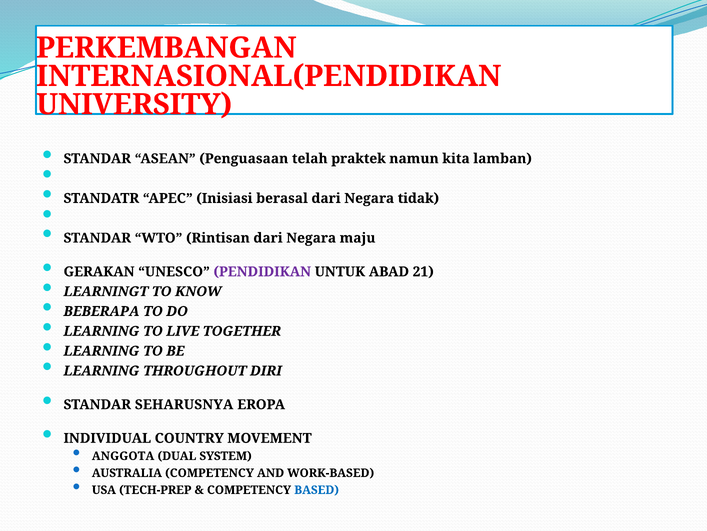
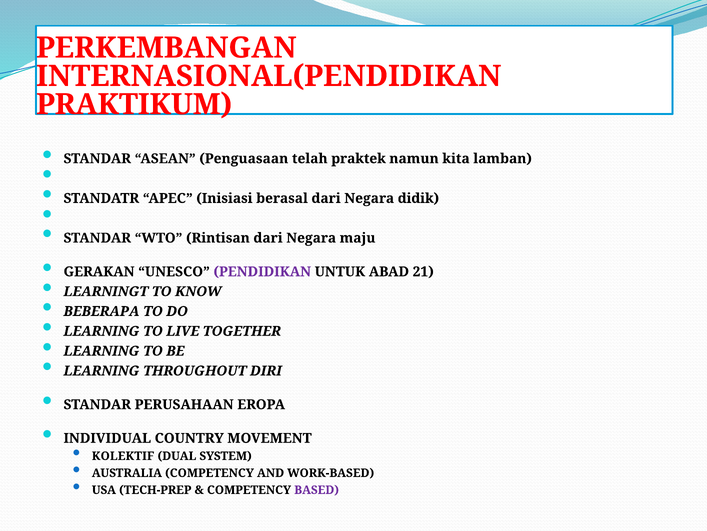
UNIVERSITY: UNIVERSITY -> PRAKTIKUM (134, 104)
tidak: tidak -> didik (418, 198)
SEHARUSNYA: SEHARUSNYA -> PERUSAHAAN (184, 404)
ANGGOTA: ANGGOTA -> KOLEKTIF (123, 455)
BASED colour: blue -> purple (317, 489)
